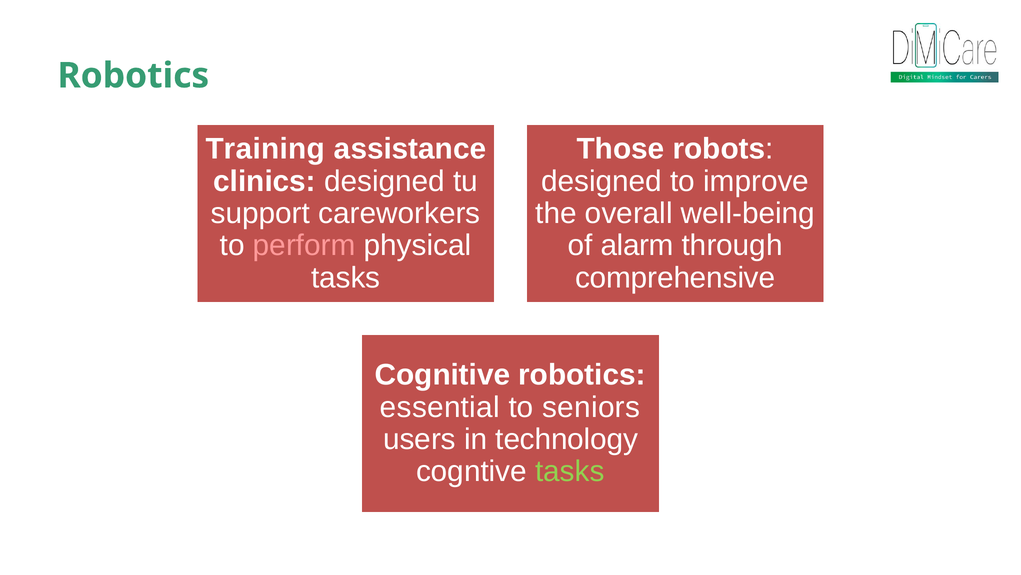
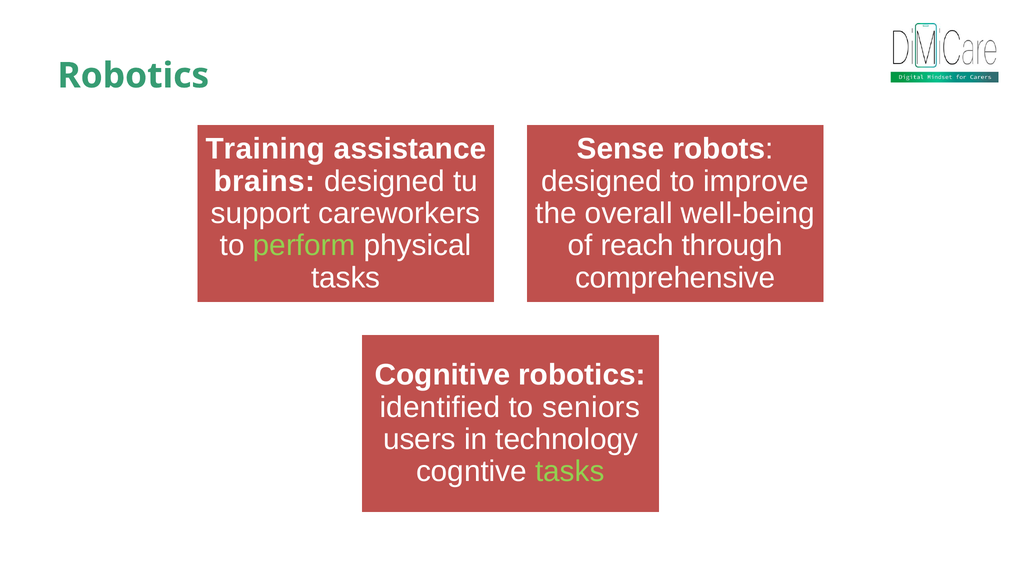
Those: Those -> Sense (621, 149)
clinics: clinics -> brains (264, 181)
perform colour: pink -> light green (304, 245)
alarm: alarm -> reach (637, 245)
essential: essential -> identified (440, 407)
